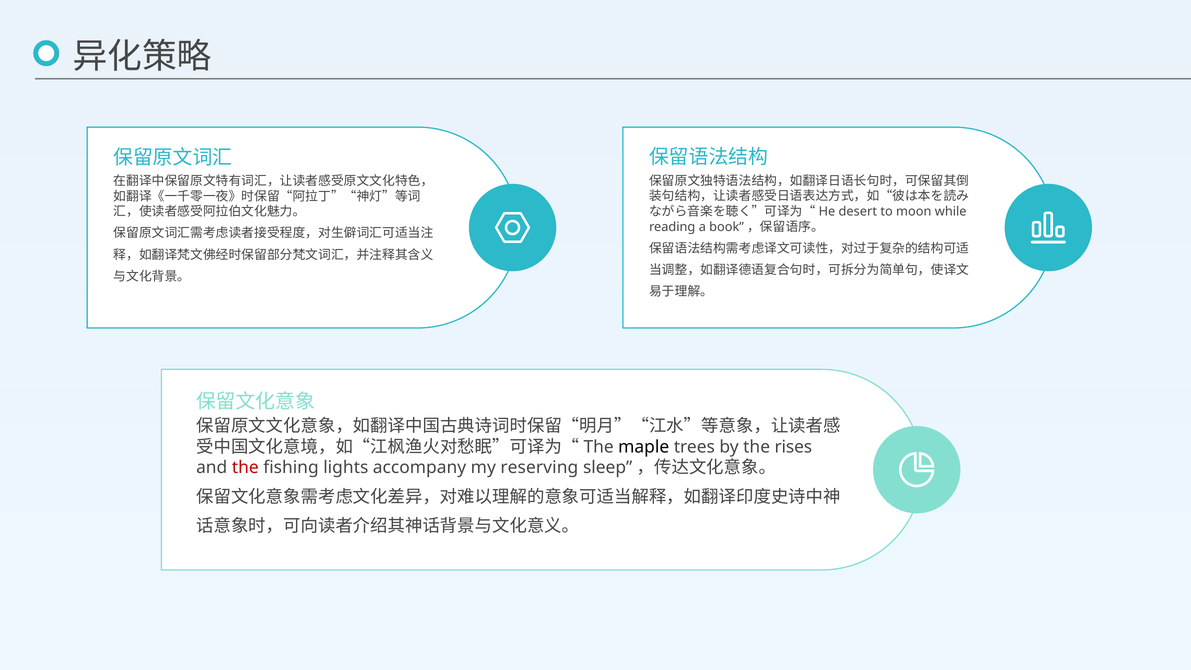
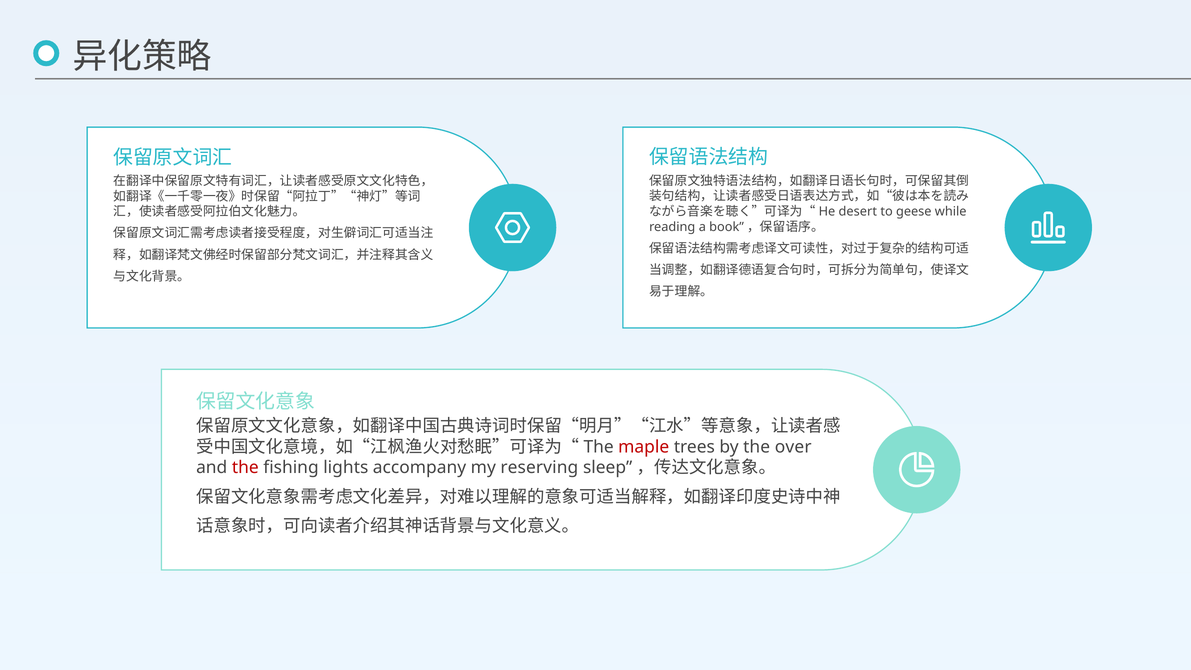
moon: moon -> geese (914, 212)
maple colour: black -> red (644, 447)
rises: rises -> over (793, 447)
